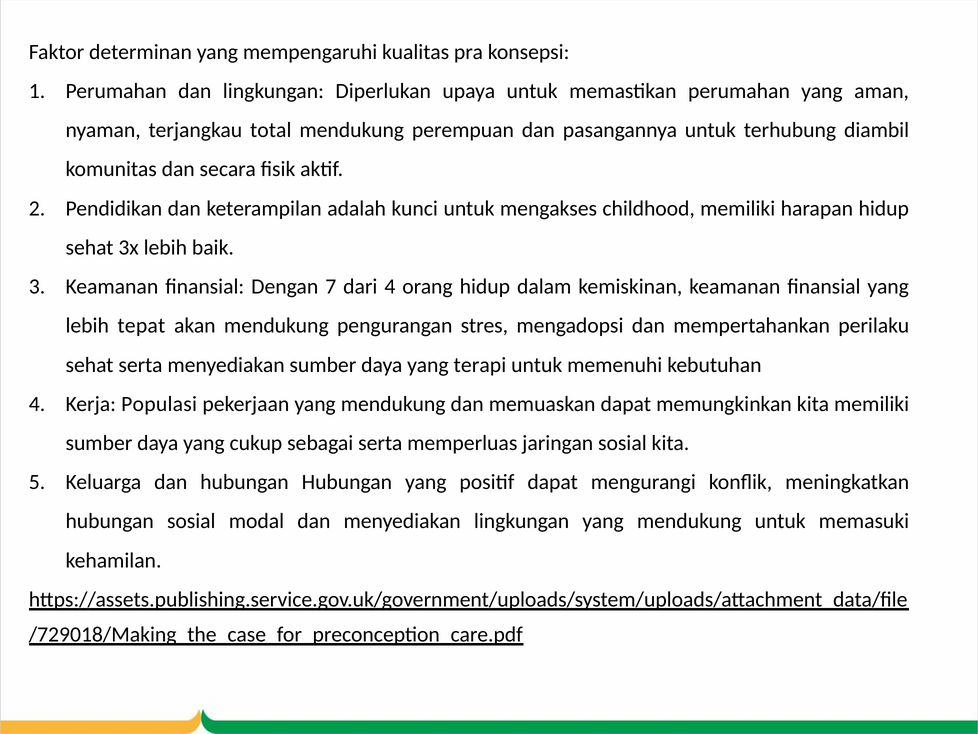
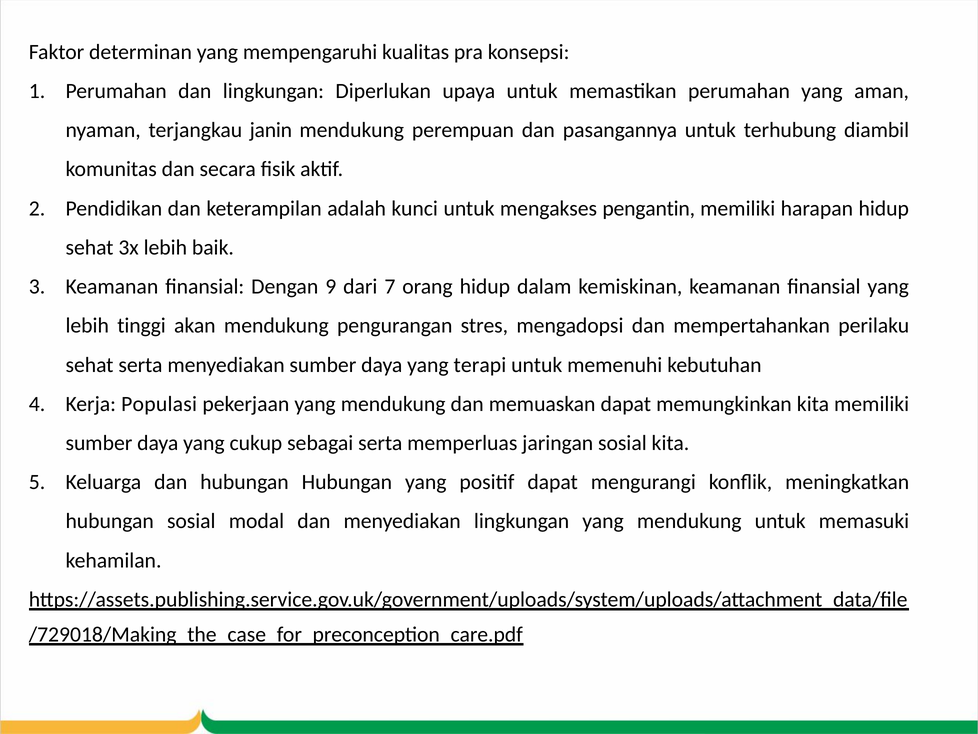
total: total -> janin (271, 130)
childhood: childhood -> pengantin (649, 208)
7: 7 -> 9 (331, 286)
dari 4: 4 -> 7 (390, 286)
tepat: tepat -> tinggi (142, 326)
